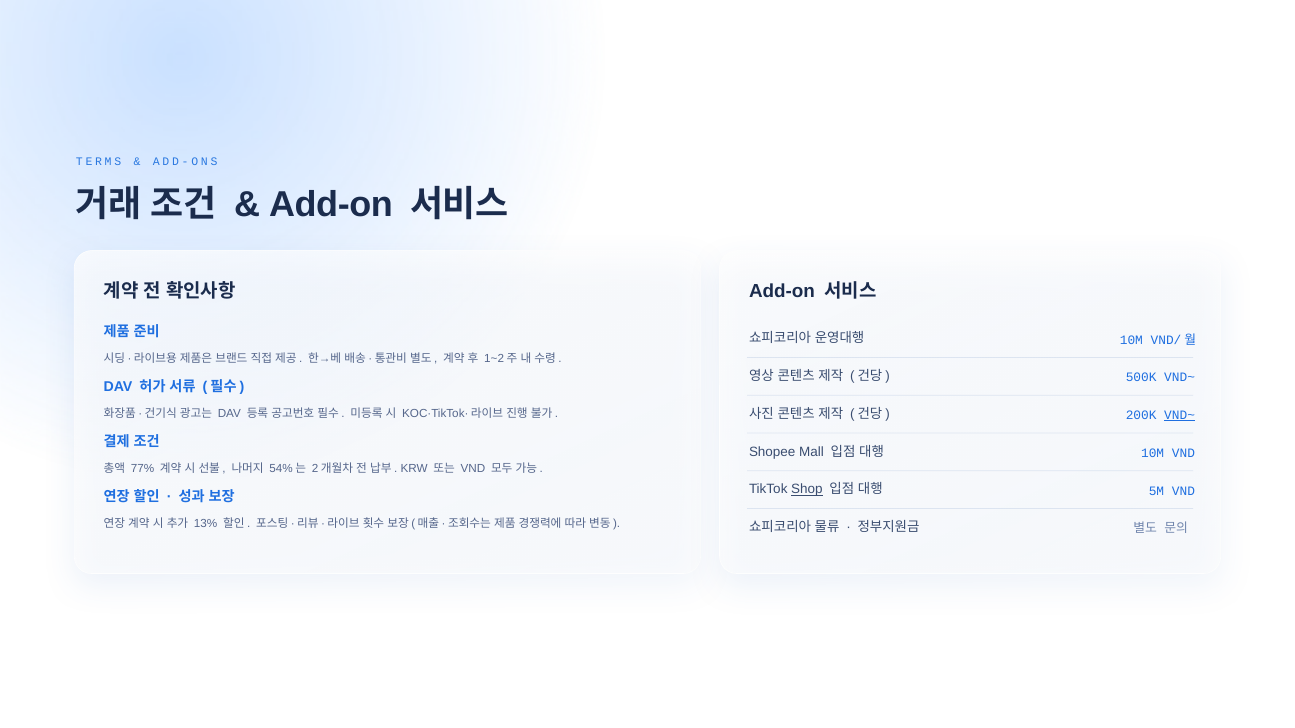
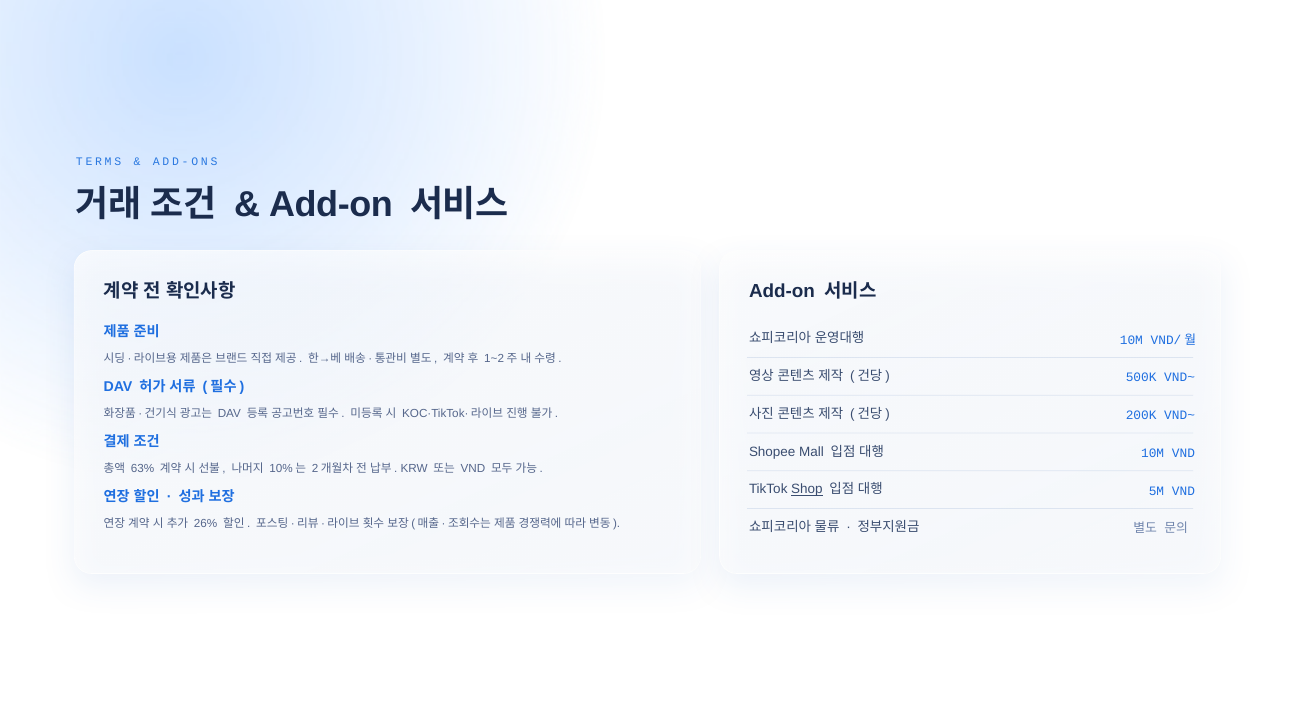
VND~ underline: present -> none (1180, 416)
77%: 77% -> 63% (143, 469)
54%: 54% -> 10% (281, 469)
13%: 13% -> 26% (206, 524)
